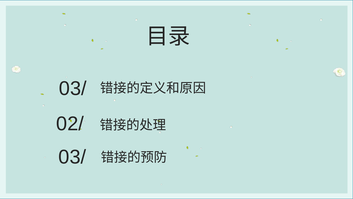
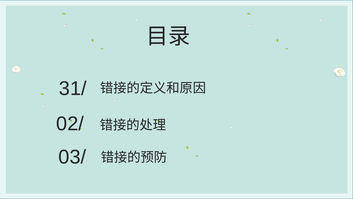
03/: 03/ -> 31/ (73, 88)
